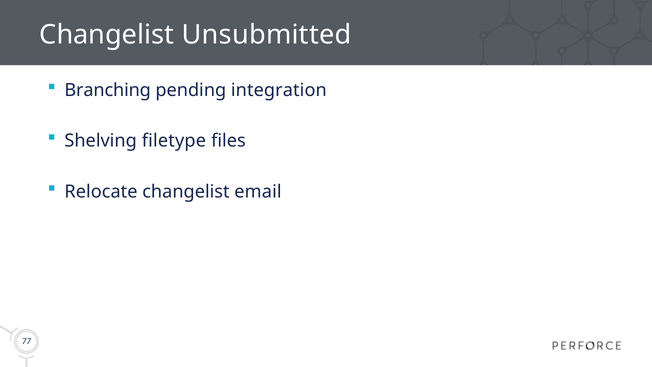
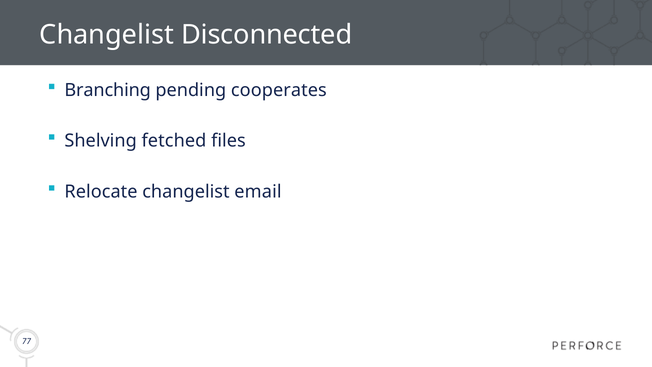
Unsubmitted: Unsubmitted -> Disconnected (267, 35)
integration: integration -> cooperates (279, 90)
filetype: filetype -> fetched (174, 141)
